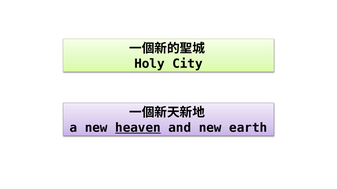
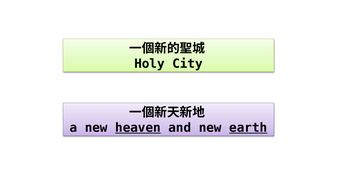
earth underline: none -> present (248, 128)
